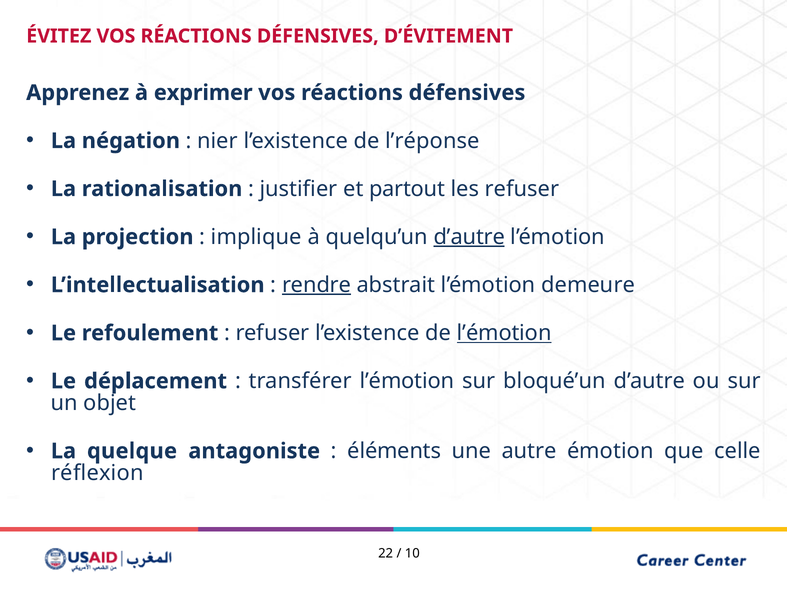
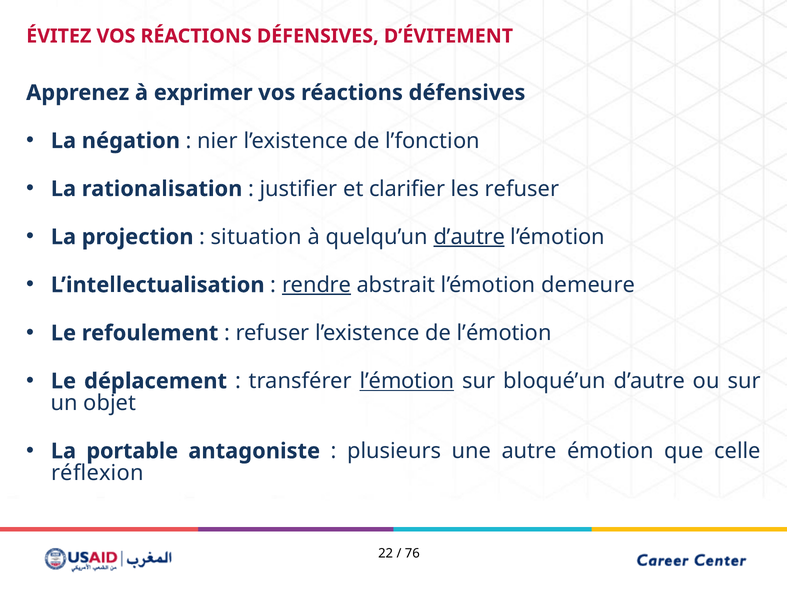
l’réponse: l’réponse -> l’fonction (433, 141)
partout: partout -> clarifier (407, 189)
implique: implique -> situation (256, 237)
l’émotion underline: present -> none (504, 333)
l’émotion underline: none -> present (407, 381)
quelque: quelque -> portable (132, 451)
éléments: éléments -> plusieurs (394, 451)
10: 10 -> 76 (412, 554)
